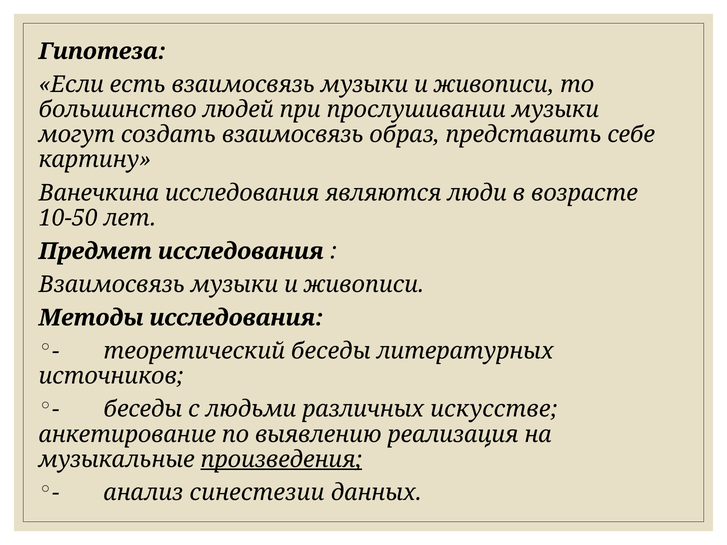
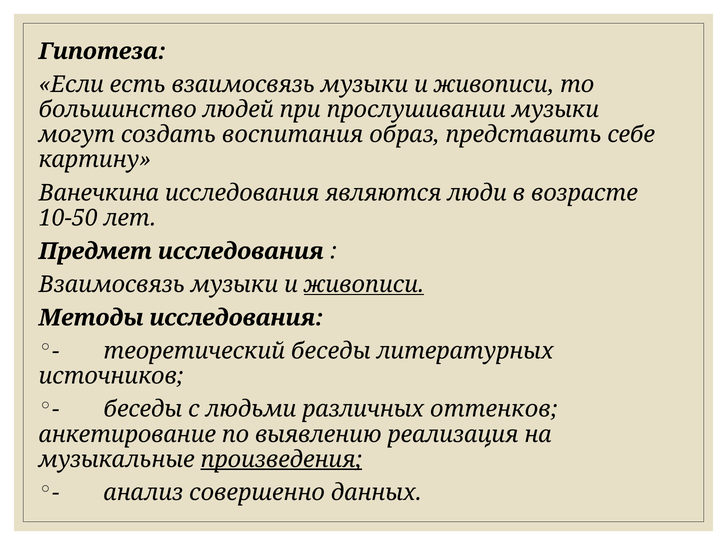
создать взаимосвязь: взаимосвязь -> воспитания (293, 135)
живописи underline: none -> present (364, 285)
искусстве: искусстве -> оттенков (494, 410)
синестезии: синестезии -> совершенно (257, 493)
